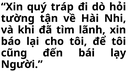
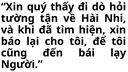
tráp: tráp -> thấy (62, 7)
lãnh: lãnh -> hiện (92, 30)
